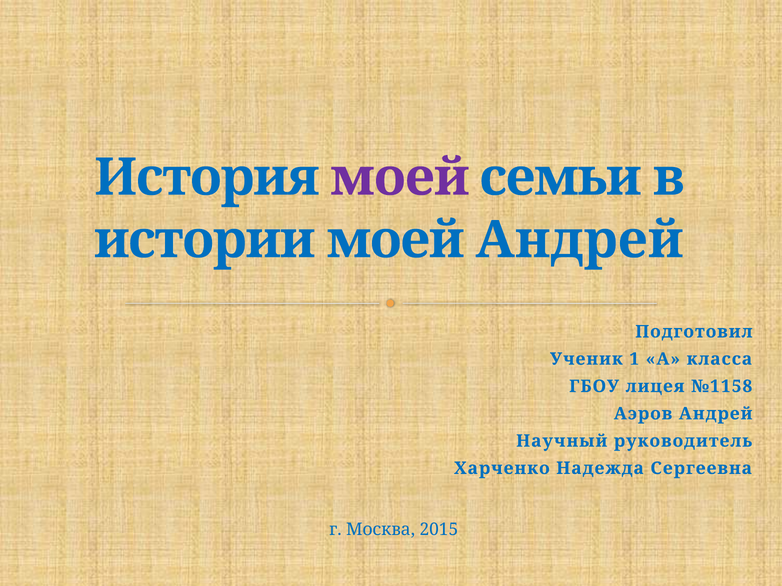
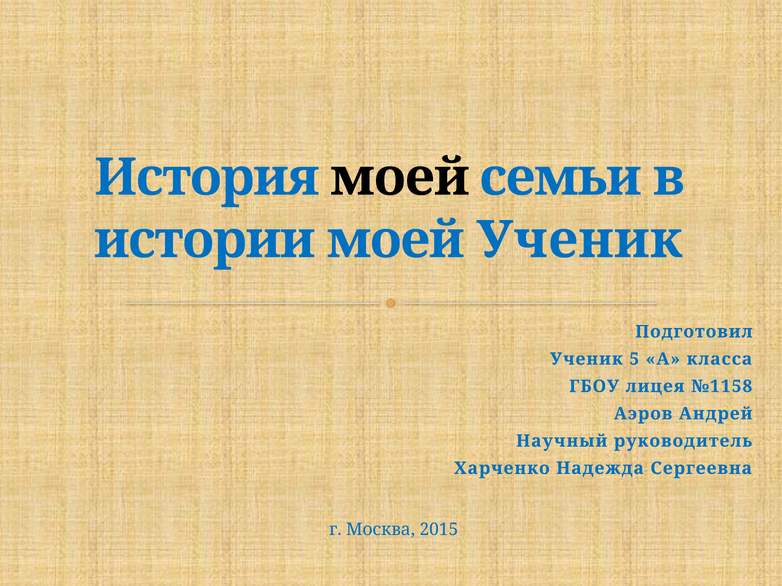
моей colour: purple -> black (400, 178)
моей Андрей: Андрей -> Ученик (579, 240)
1: 1 -> 5 (634, 359)
